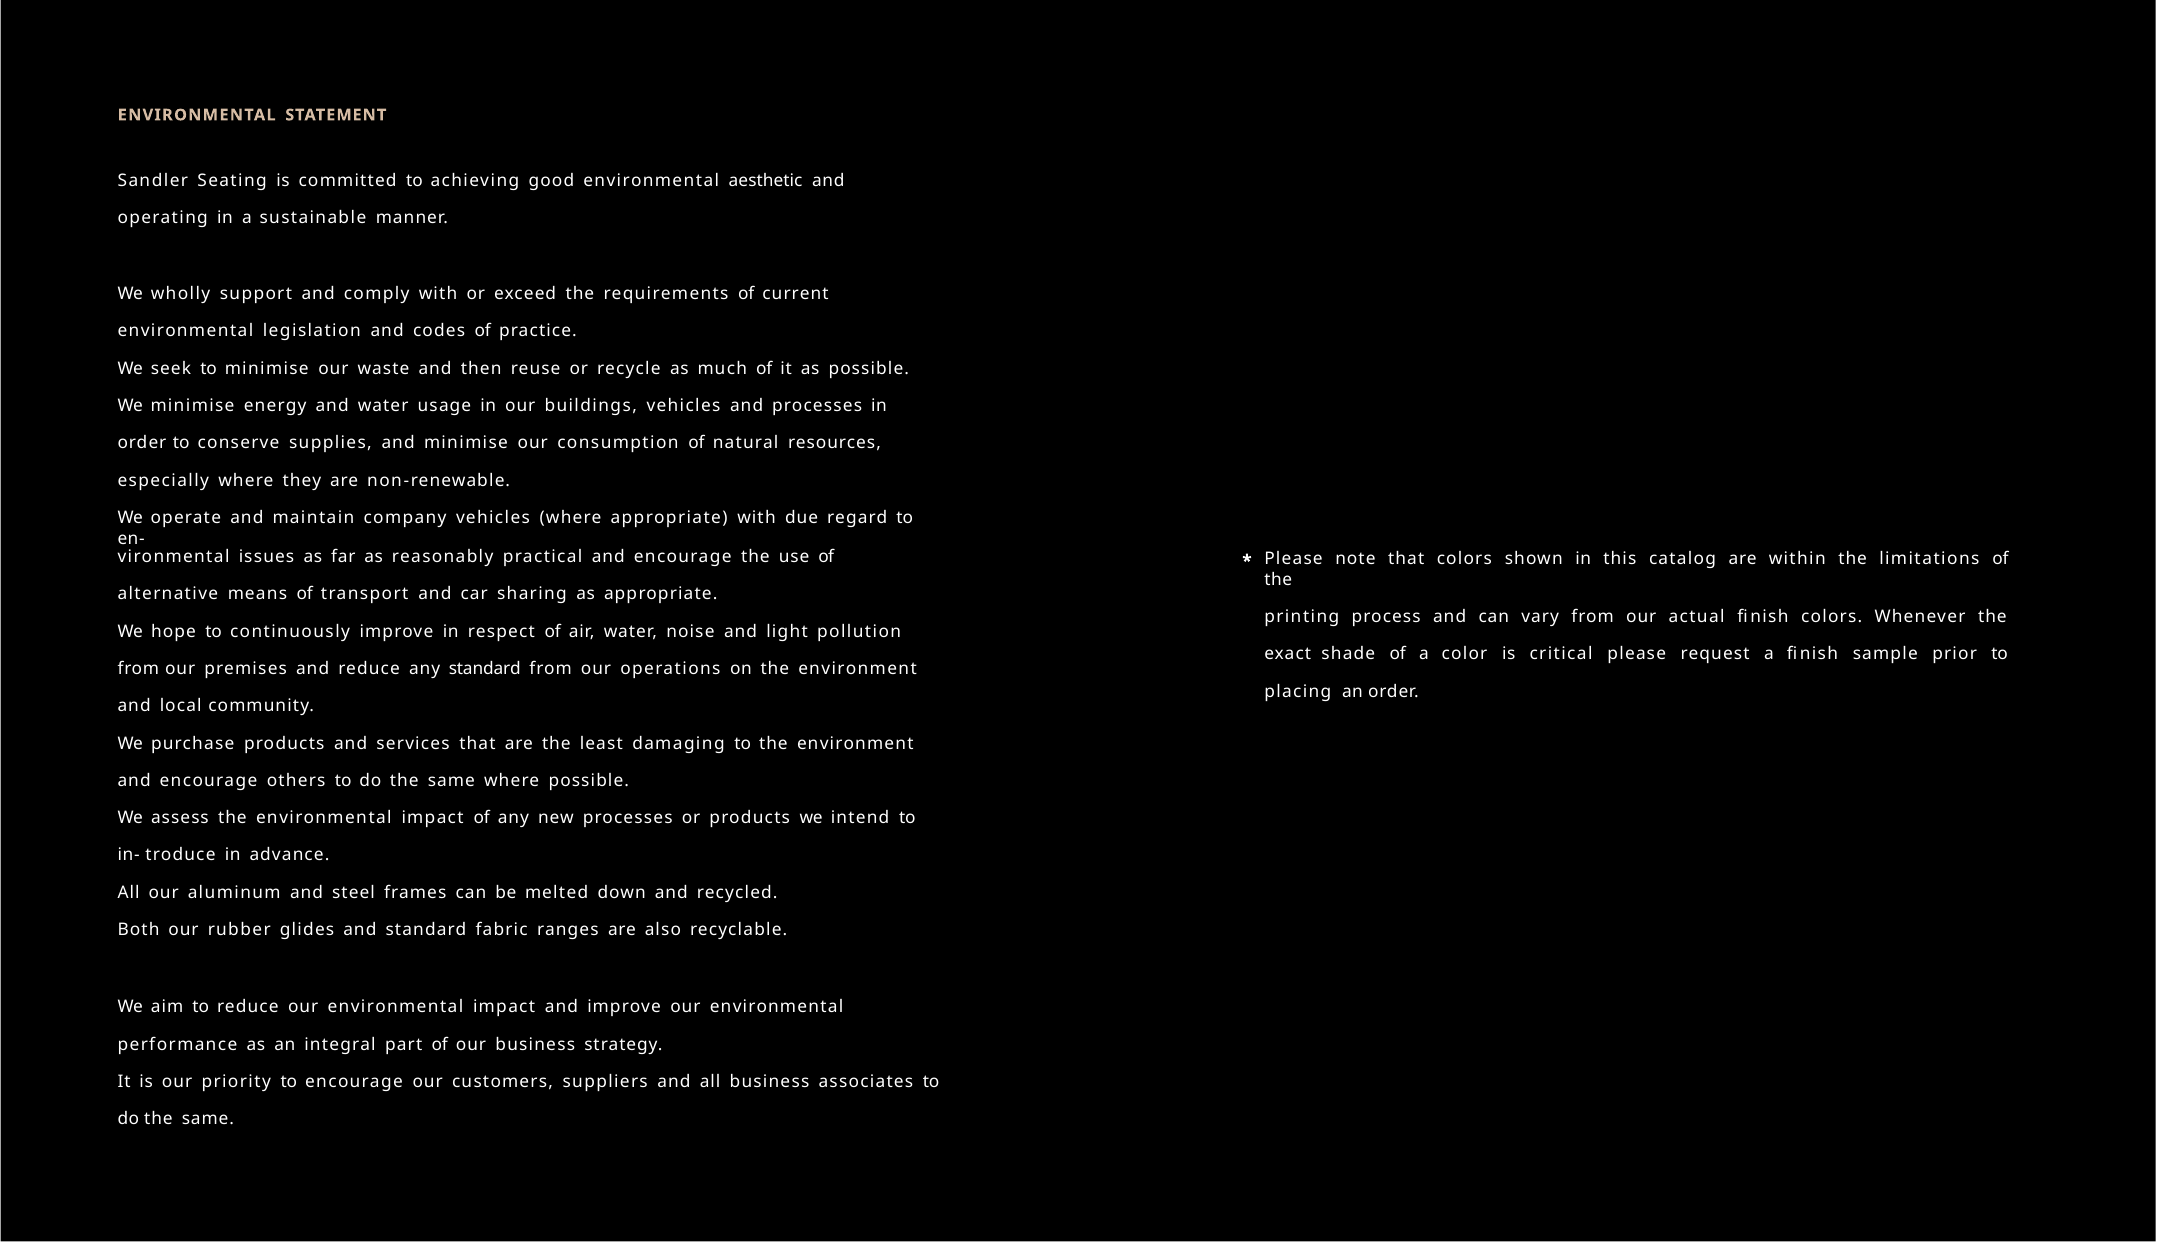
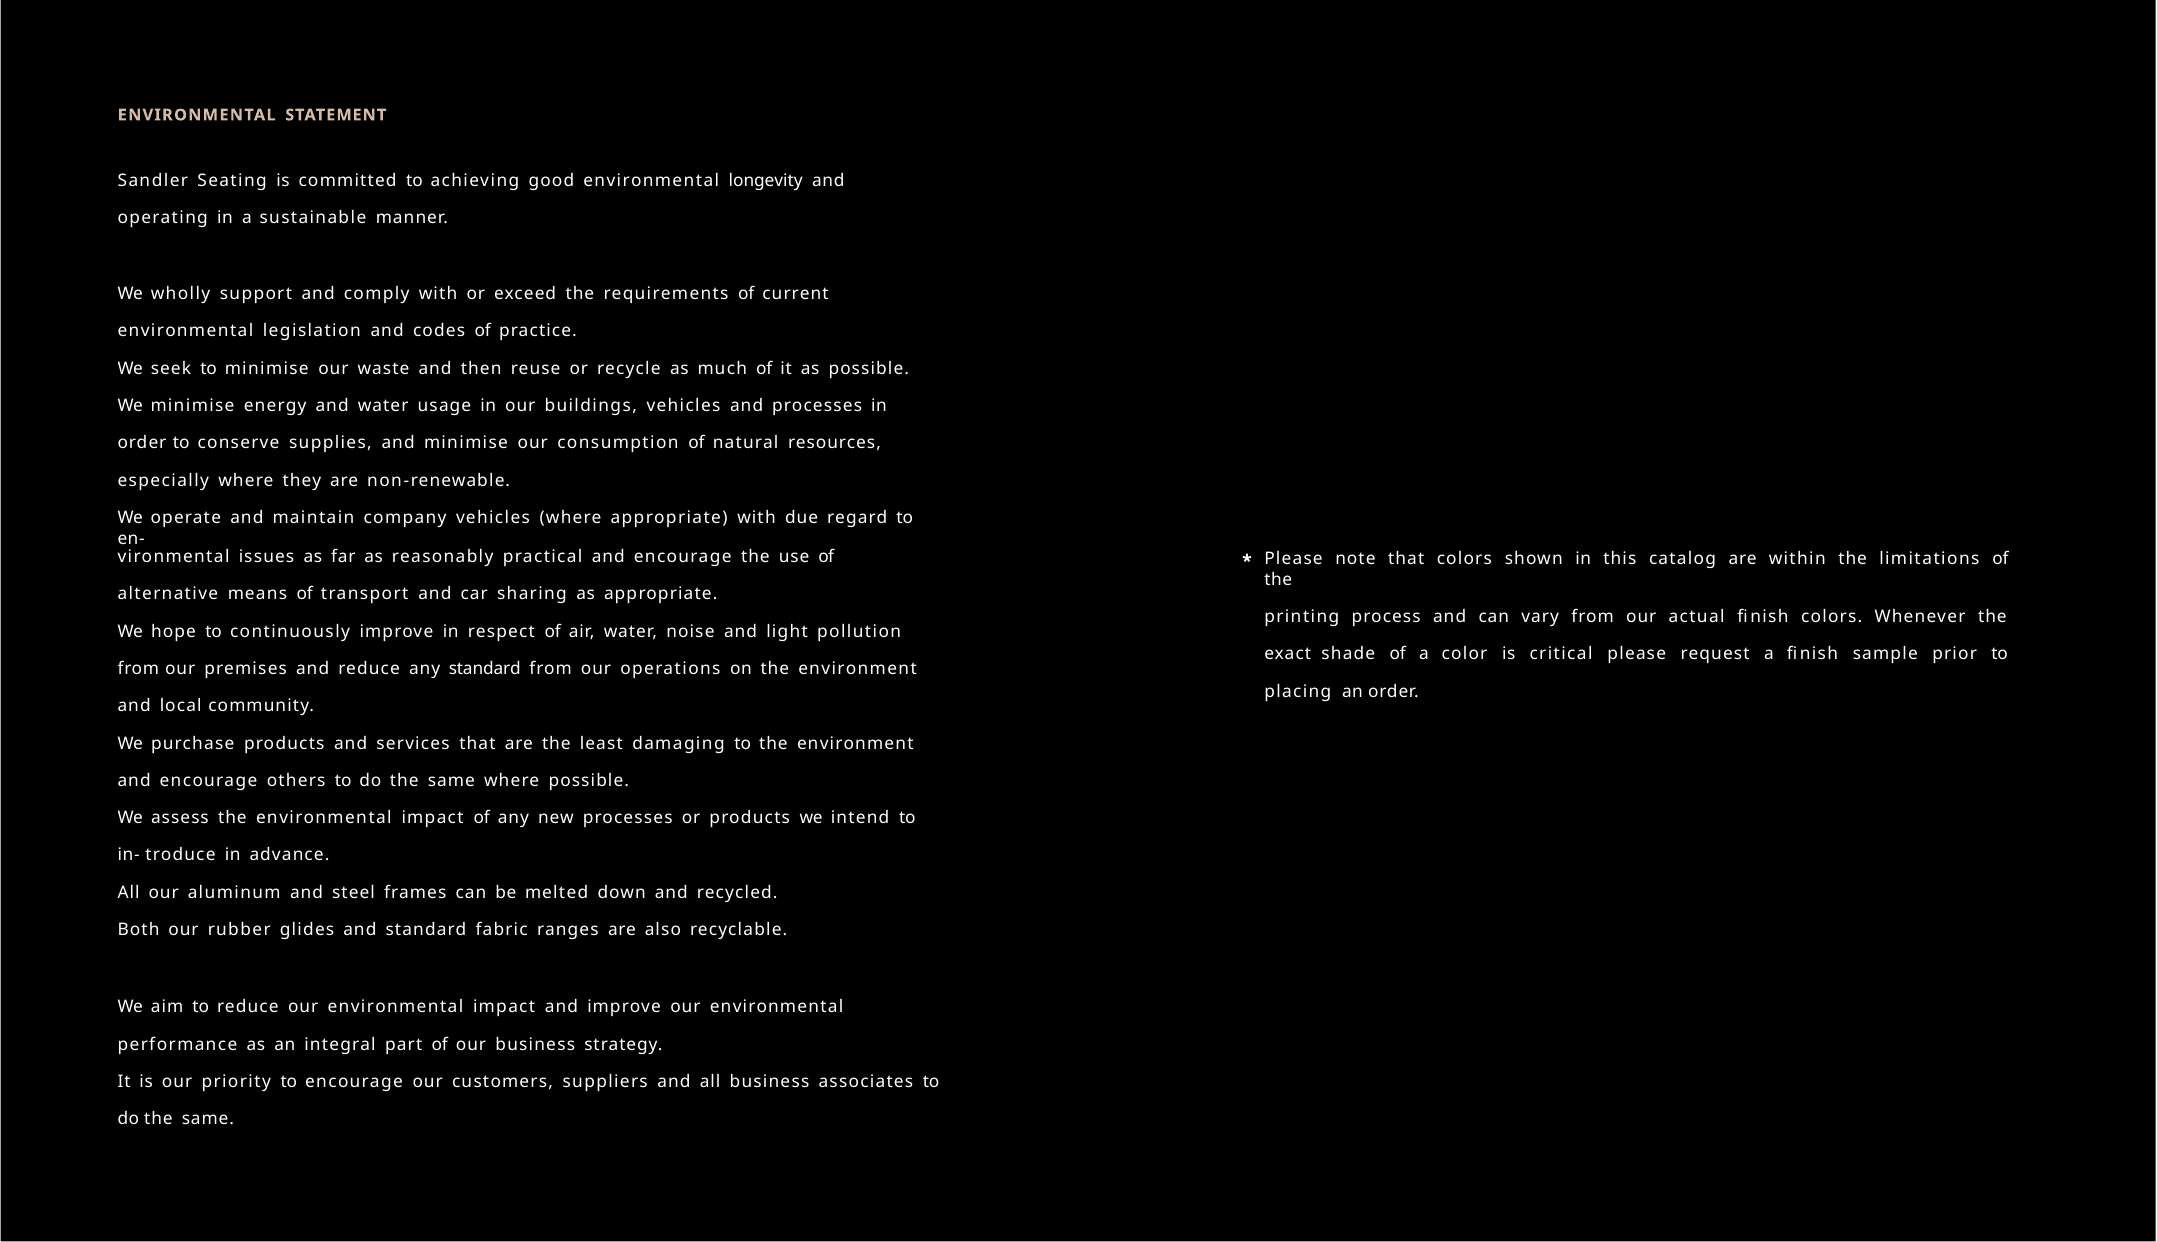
aesthetic: aesthetic -> longevity (766, 181)
